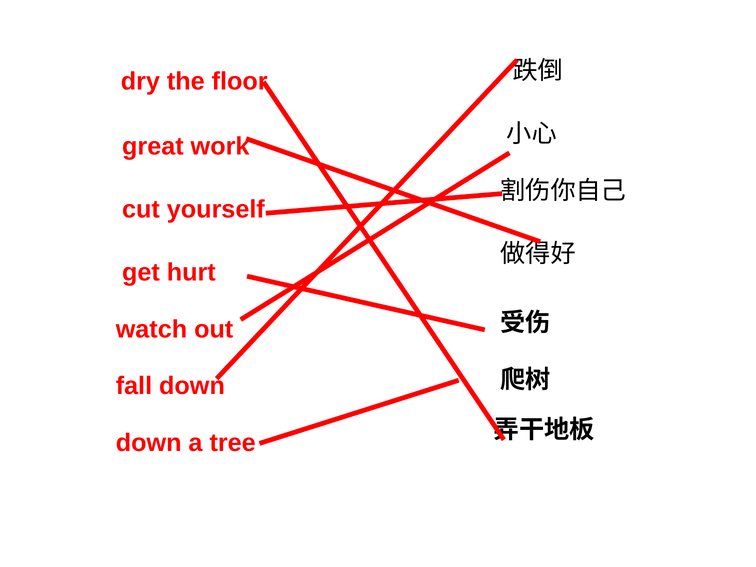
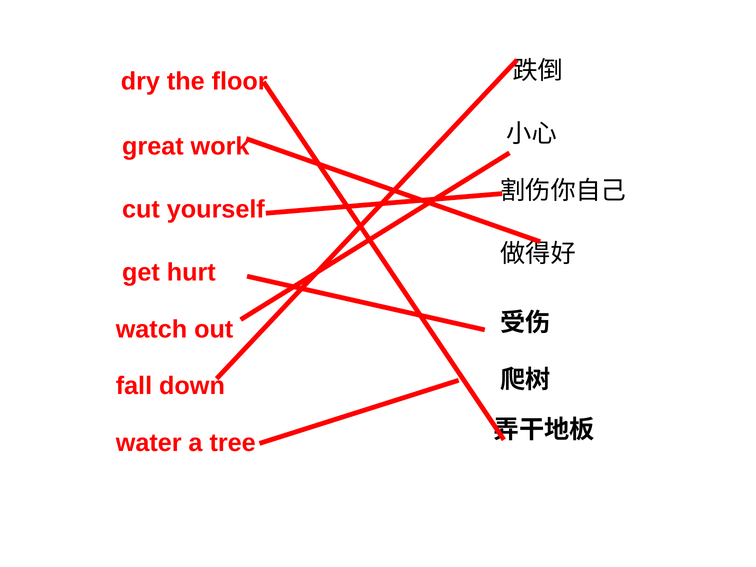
down: down -> water (149, 443)
